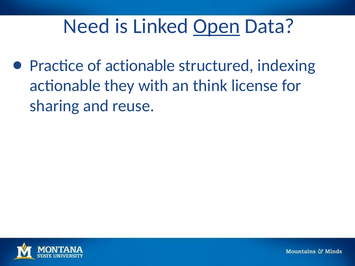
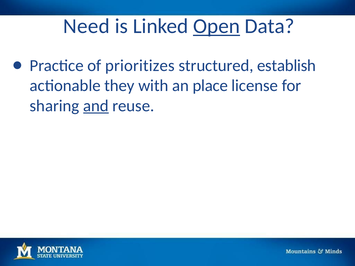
of actionable: actionable -> prioritizes (140, 66)
indexing: indexing -> establish (287, 66)
think: think -> place (210, 86)
and underline: none -> present (96, 106)
